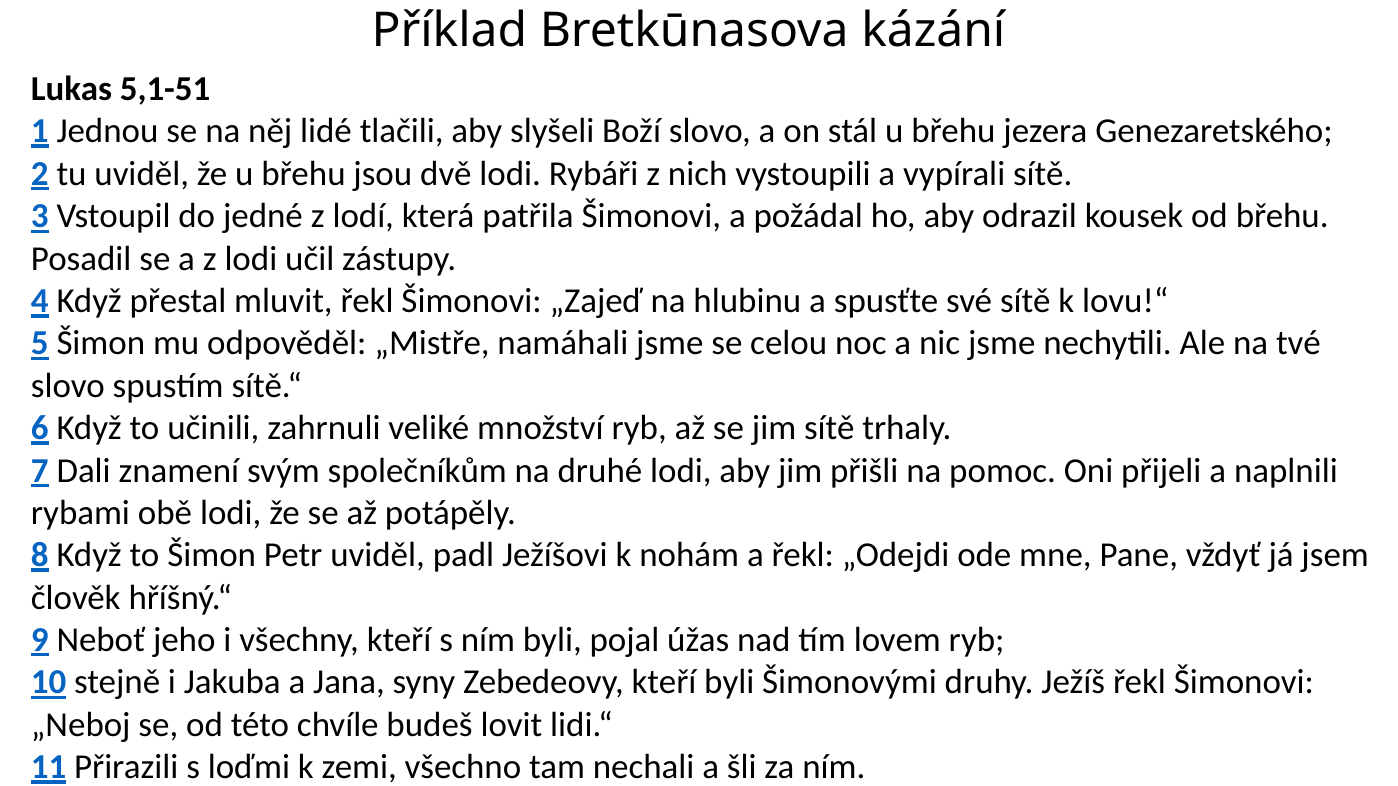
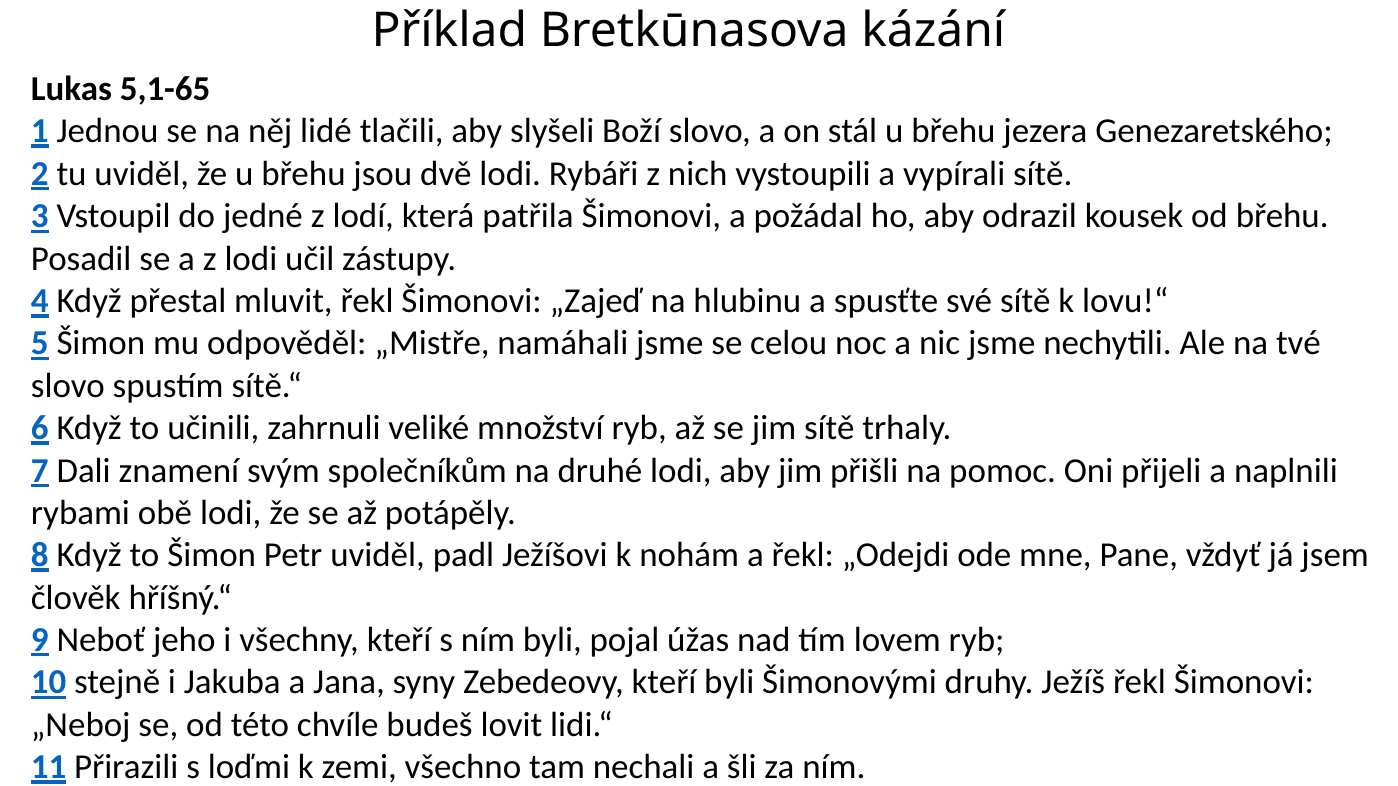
5,1-51: 5,1-51 -> 5,1-65 (165, 89)
